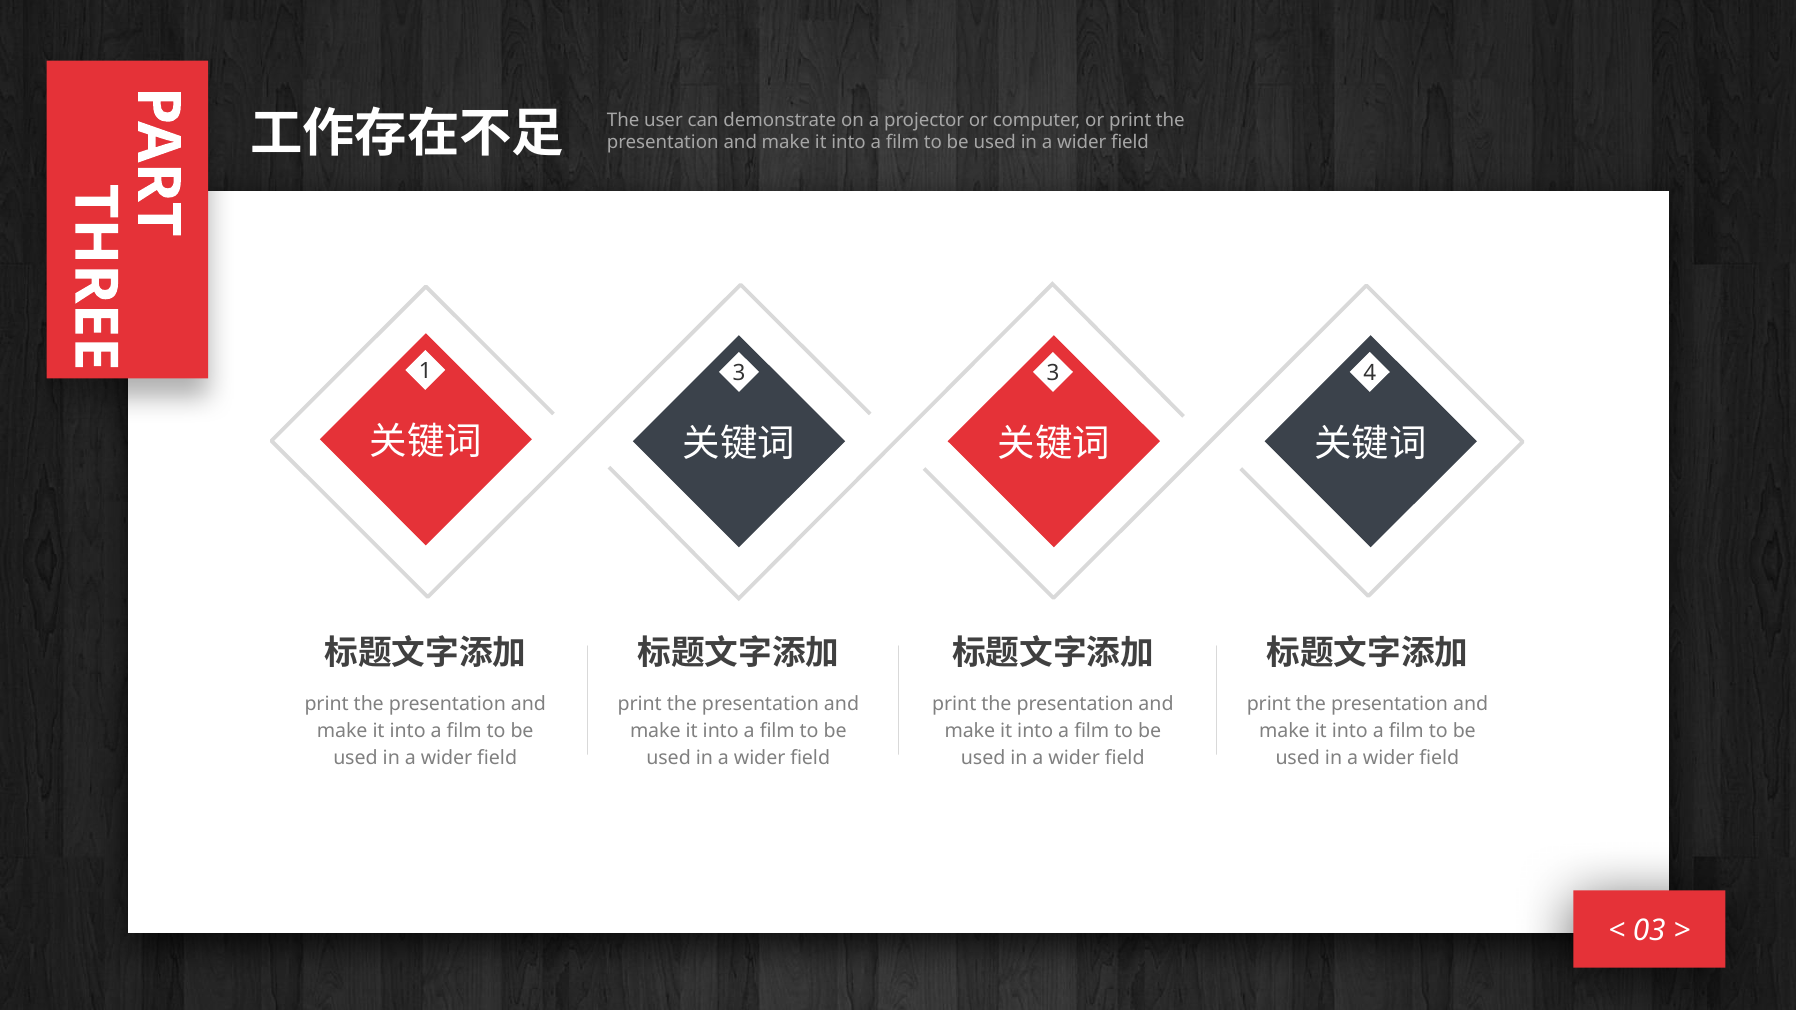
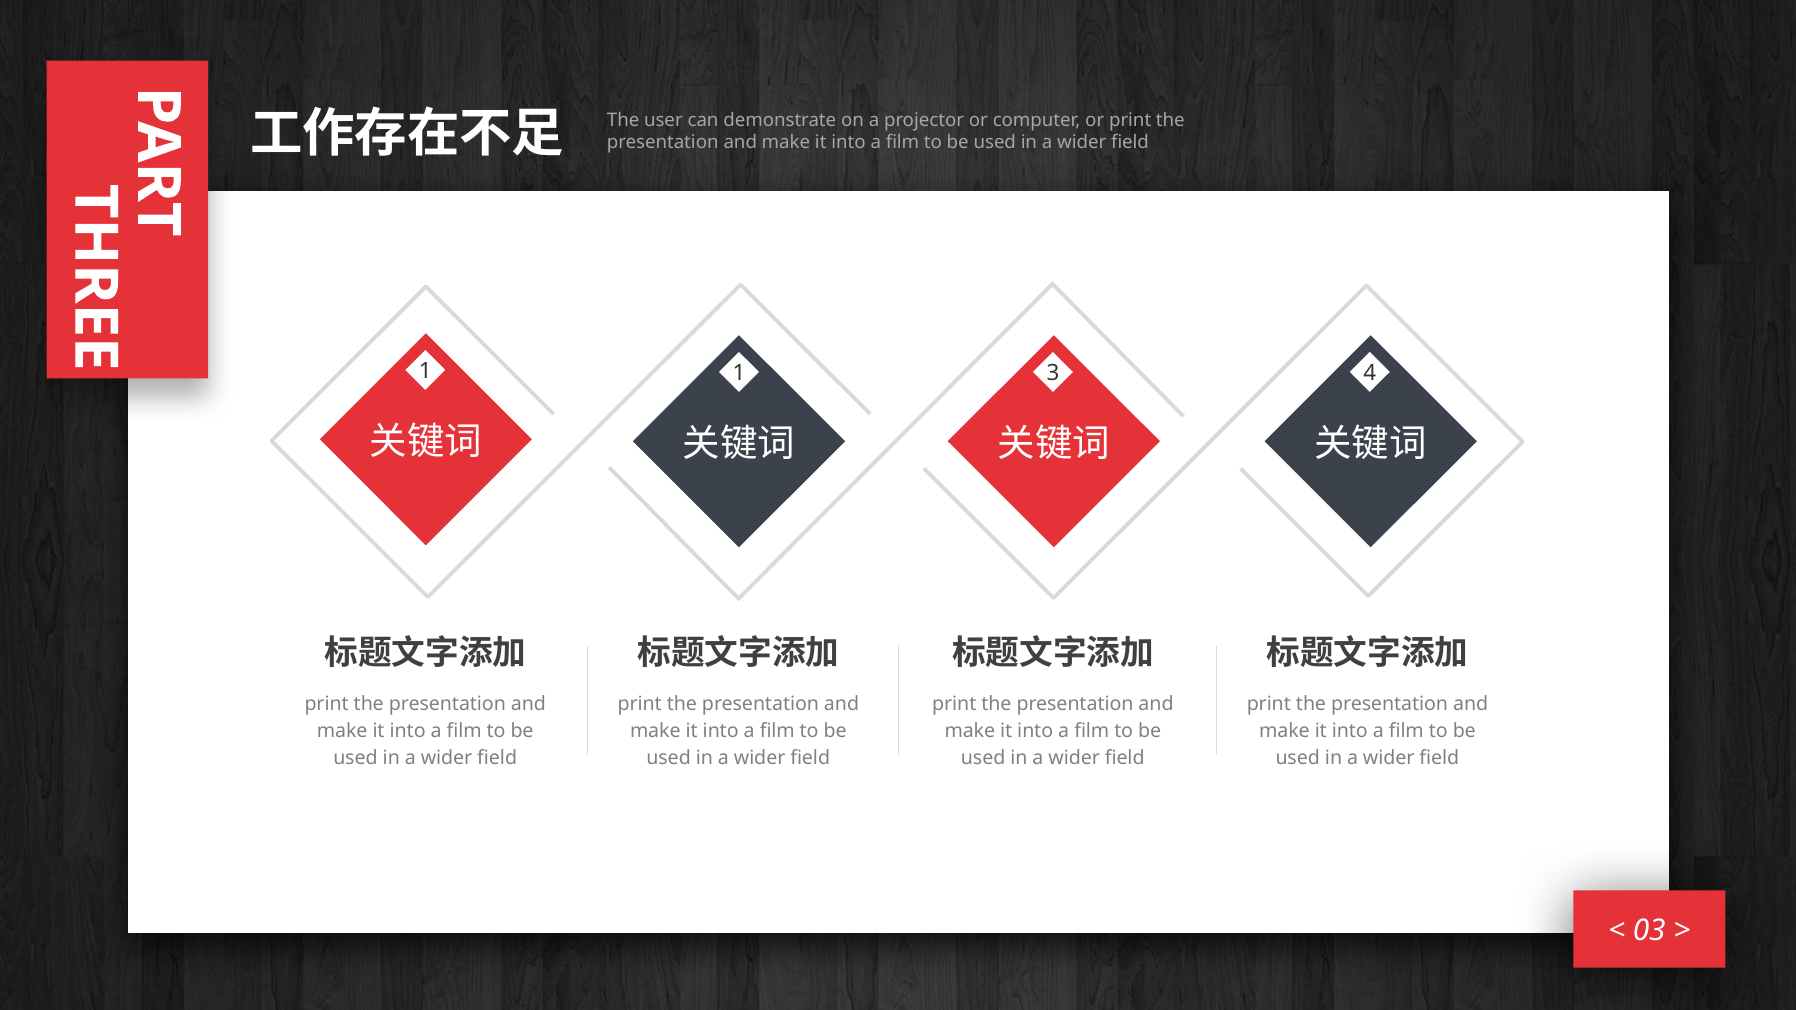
1 3: 3 -> 1 (739, 374)
